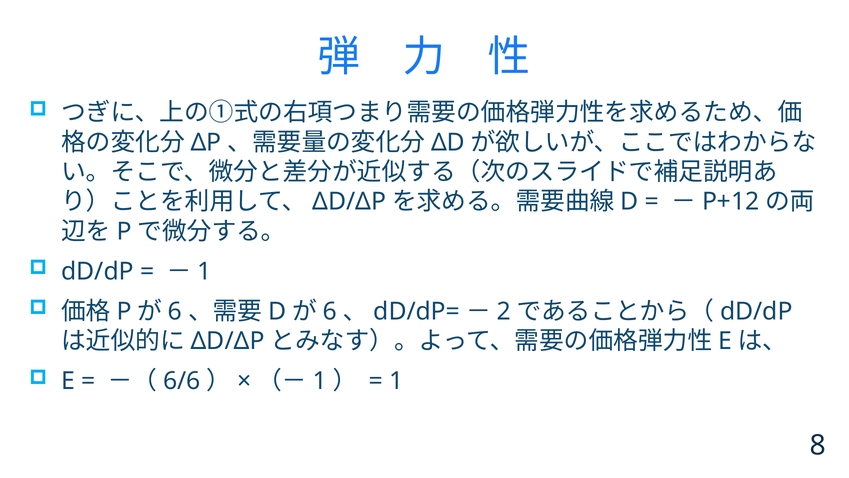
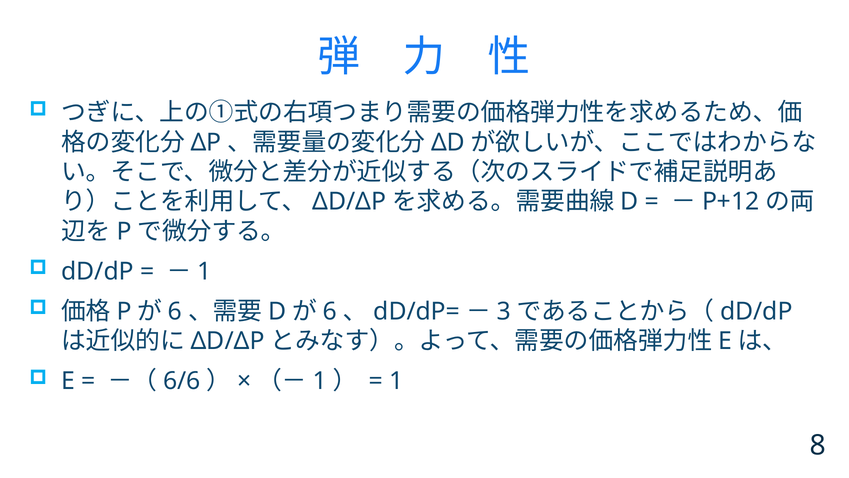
2: 2 -> 3 (504, 311)
